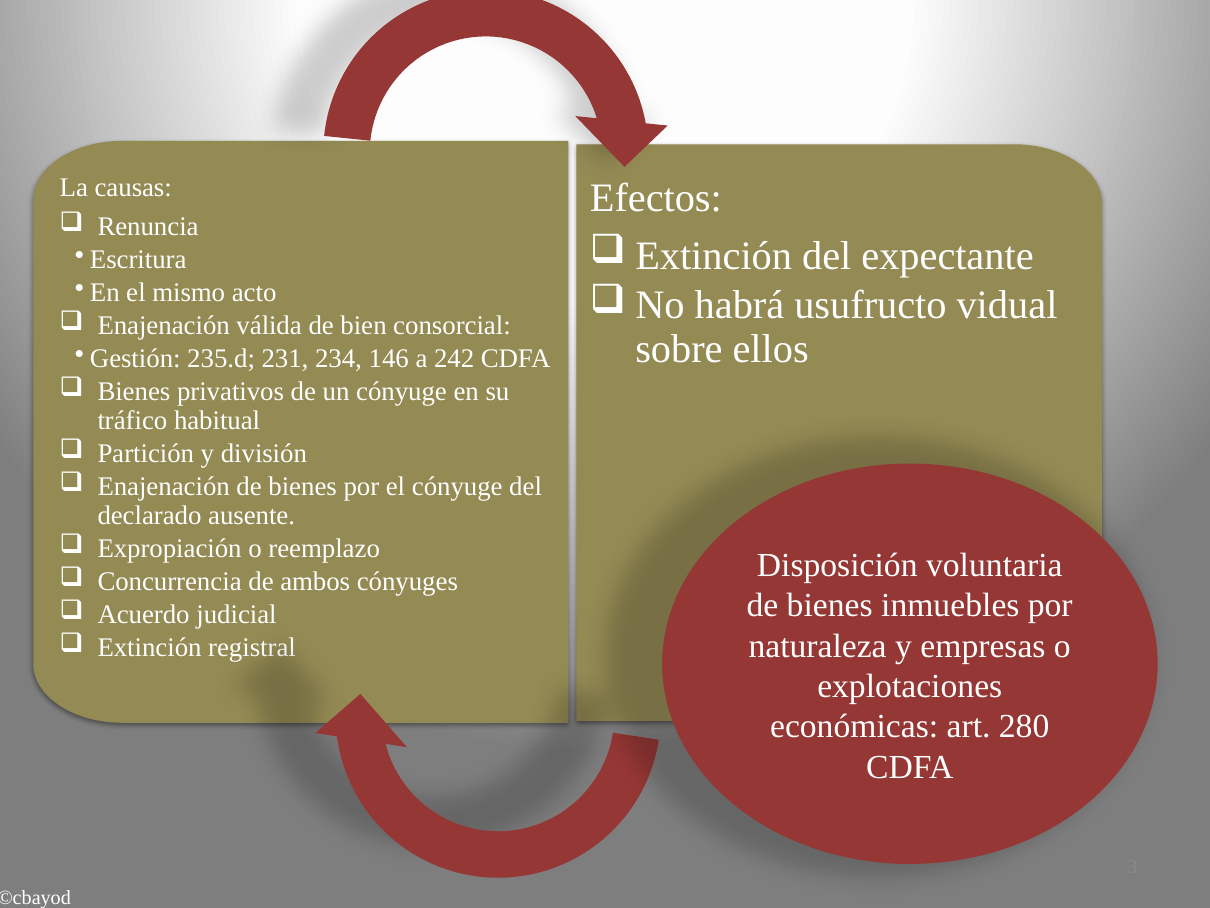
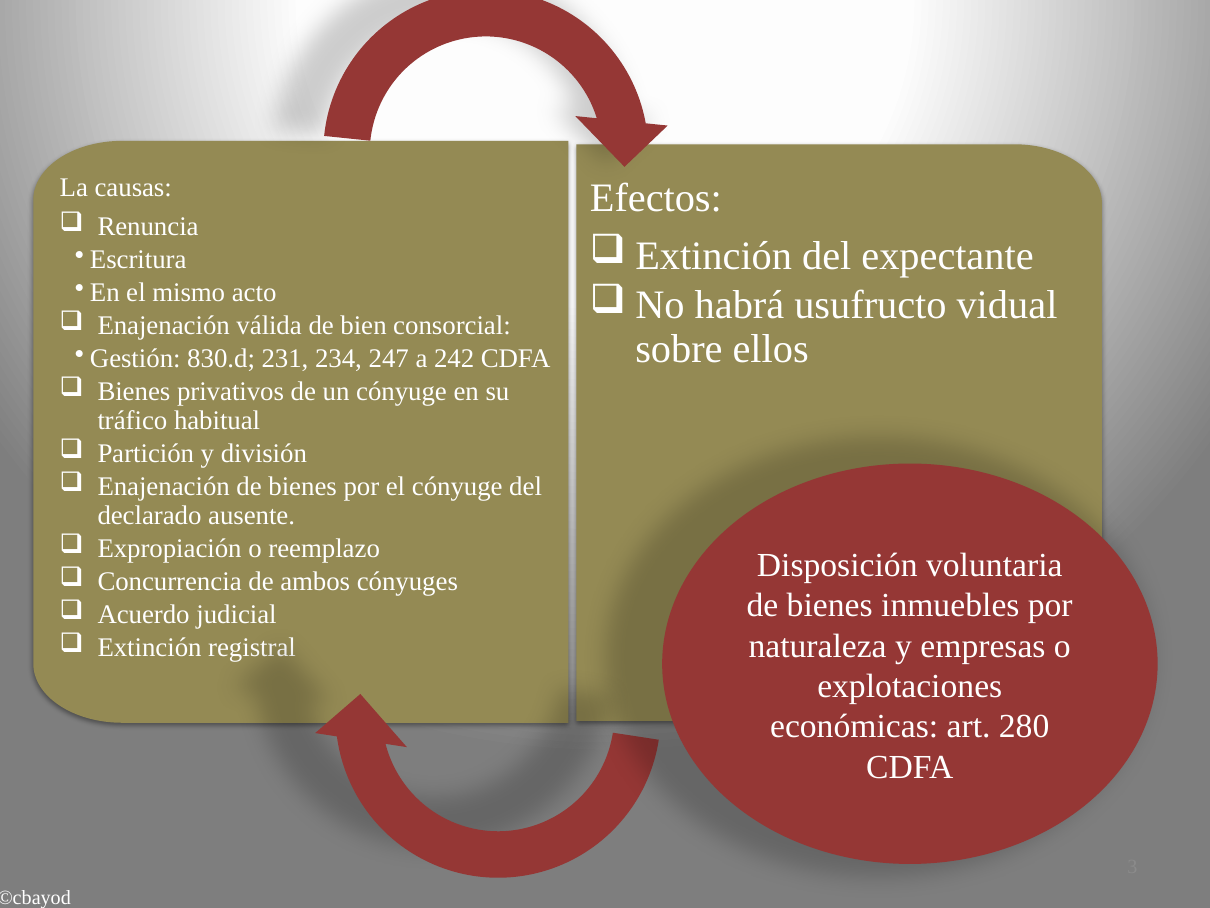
235.d: 235.d -> 830.d (221, 358)
146: 146 -> 247 (389, 358)
